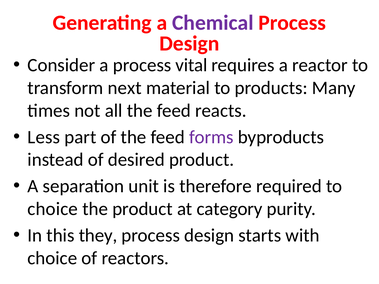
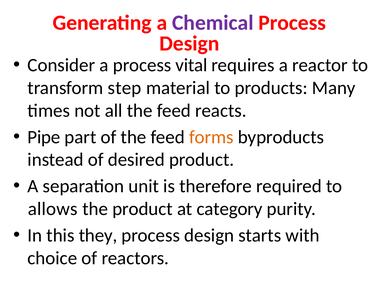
next: next -> step (125, 88)
Less: Less -> Pipe (44, 137)
forms colour: purple -> orange (211, 137)
choice: choice -> allows (53, 209)
